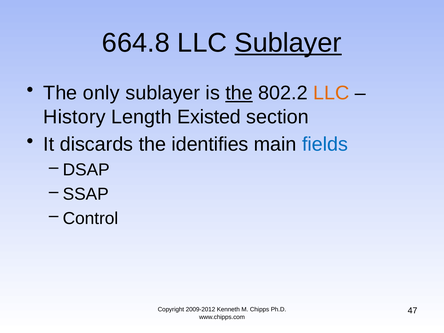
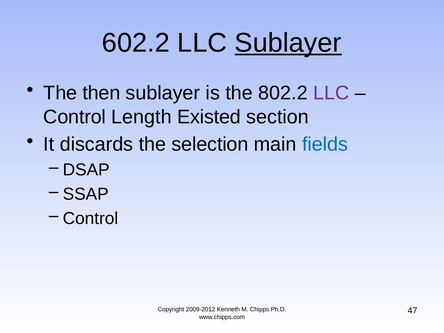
664.8: 664.8 -> 602.2 (136, 43)
only: only -> then (101, 93)
the underline: present -> none (239, 93)
LLC colour: orange -> purple (331, 93)
History: History -> Control (75, 117)
identifies: identifies -> selection (210, 144)
